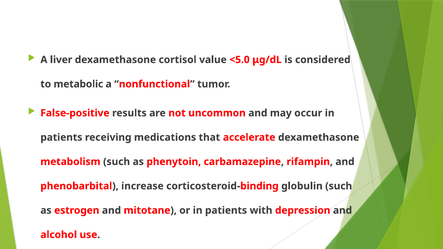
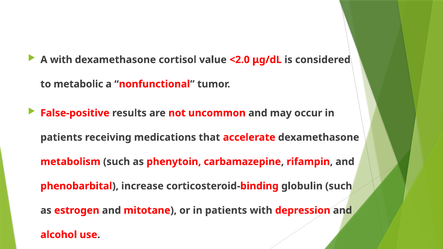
A liver: liver -> with (61, 60)
<5.0: <5.0 -> <2.0 (240, 60)
